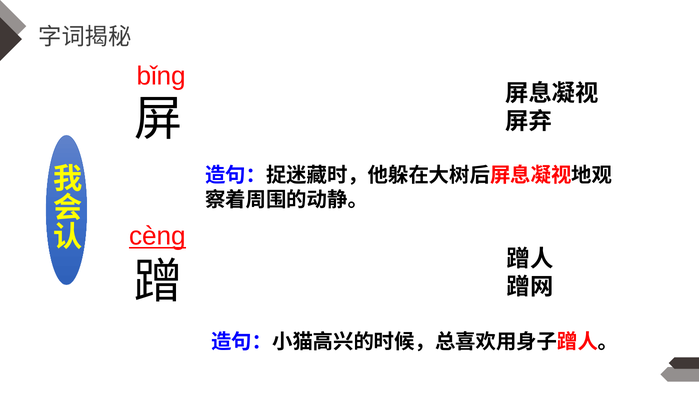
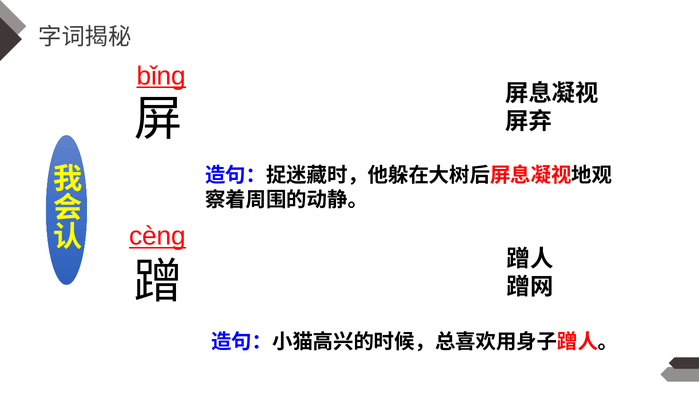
bǐng underline: none -> present (161, 76)
